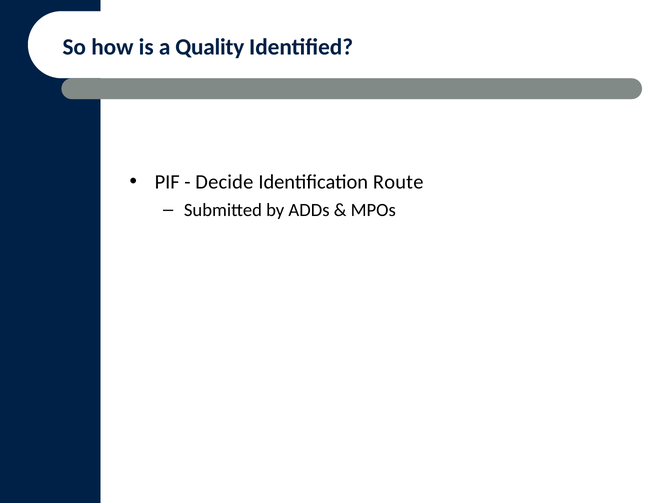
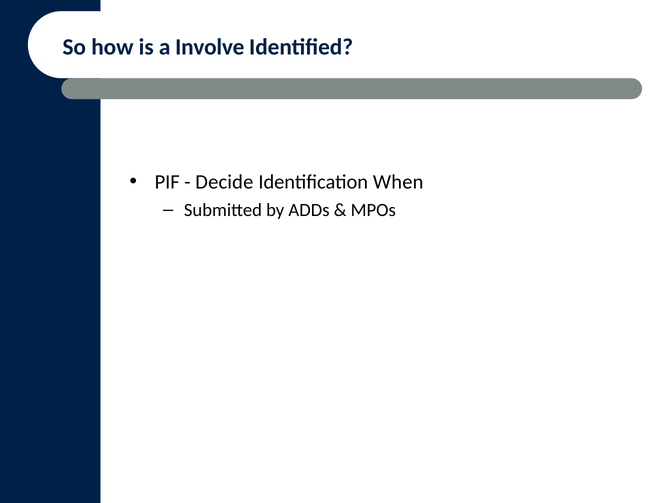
Quality: Quality -> Involve (210, 47)
Route: Route -> When (398, 182)
